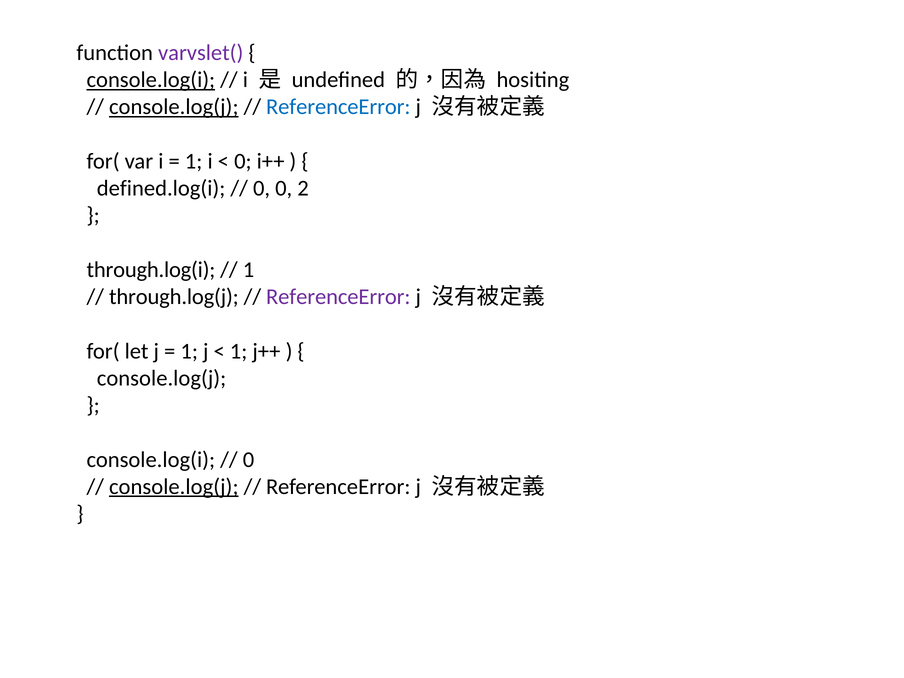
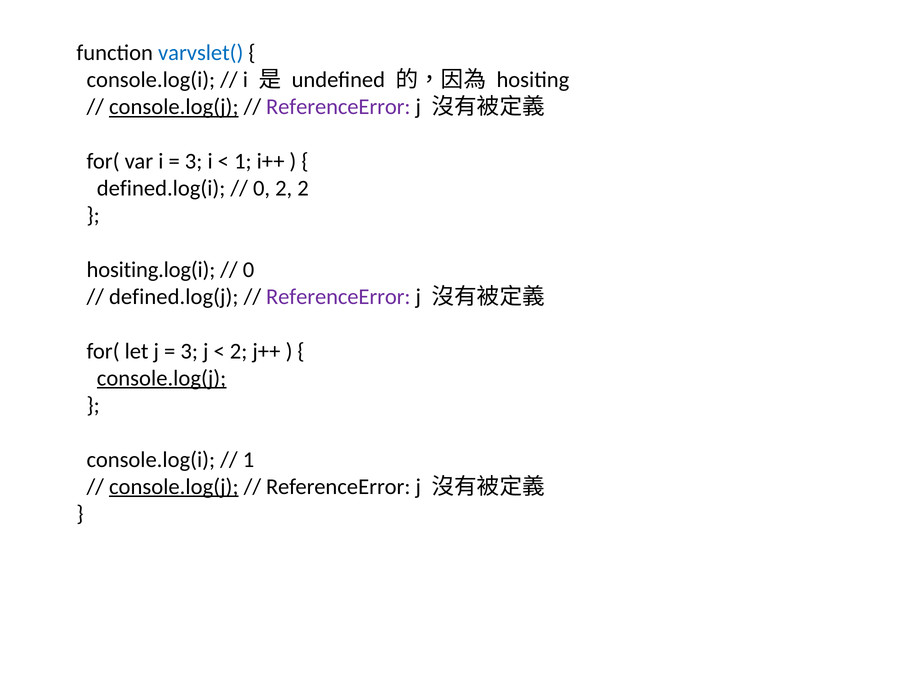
varvslet( colour: purple -> blue (201, 53)
console.log(i underline: present -> none (151, 80)
ReferenceError colour: blue -> purple (338, 107)
1: 1 -> 3 (194, 161)
0: 0 -> 1 (243, 161)
0 0: 0 -> 2 (284, 188)
through.log(i: through.log(i -> hositing.log(i (151, 270)
1: 1 -> 0 (248, 270)
through.log(j: through.log(j -> defined.log(j (174, 297)
1: 1 -> 3 (189, 351)
1: 1 -> 2 (239, 351)
console.log(j underline: none -> present (162, 378)
0: 0 -> 1 (248, 460)
